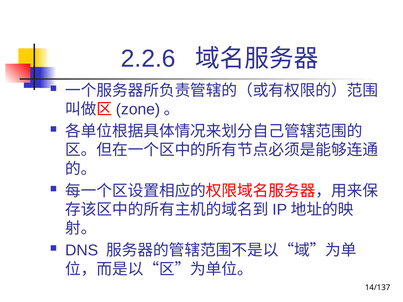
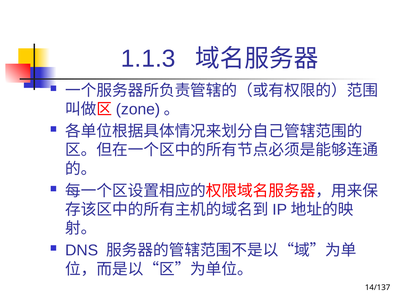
2.2.6: 2.2.6 -> 1.1.3 (148, 59)
